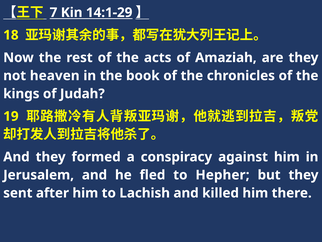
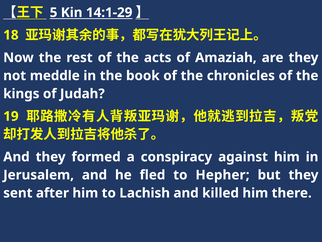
7: 7 -> 5 (54, 13)
heaven: heaven -> meddle (55, 76)
